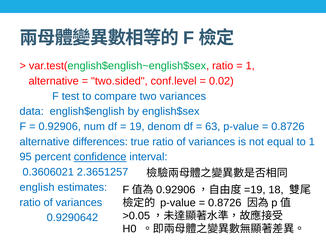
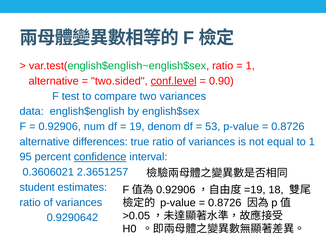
conf.level underline: none -> present (174, 81)
0.02: 0.02 -> 0.90 (221, 81)
63: 63 -> 53 (213, 127)
english: english -> student (37, 188)
